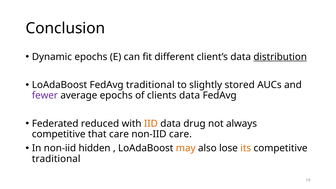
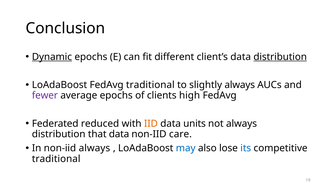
Dynamic underline: none -> present (52, 57)
slightly stored: stored -> always (240, 85)
clients data: data -> high (190, 95)
drug: drug -> units (195, 124)
competitive: competitive -> distribution (59, 134)
that care: care -> data (119, 134)
non-iid hidden: hidden -> always (94, 148)
may colour: orange -> blue (186, 148)
its colour: orange -> blue (246, 148)
